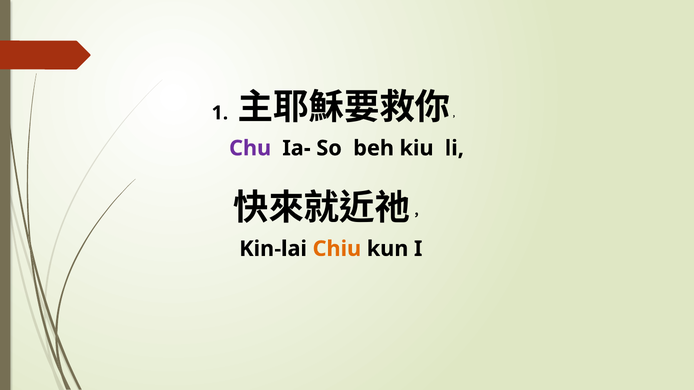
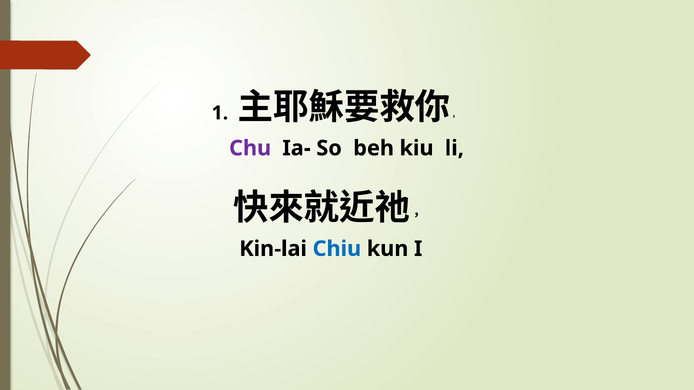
Chiu colour: orange -> blue (337, 249)
